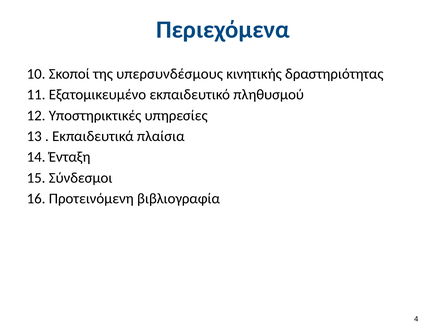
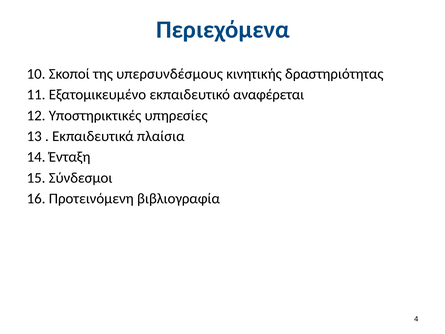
πληθυσμού: πληθυσμού -> αναφέρεται (269, 95)
